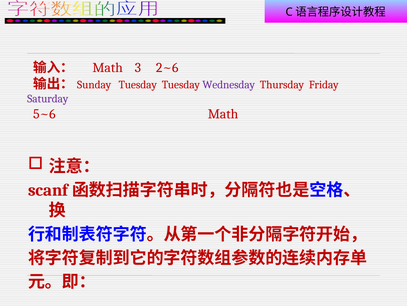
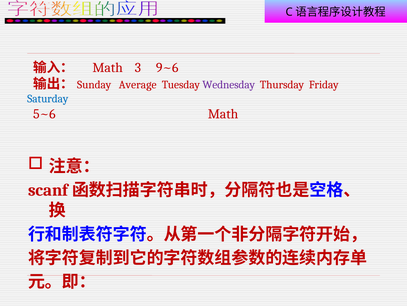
2~6: 2~6 -> 9~6 (167, 67)
Tuesday: Tuesday -> Average (138, 85)
Saturday colour: purple -> blue (48, 99)
